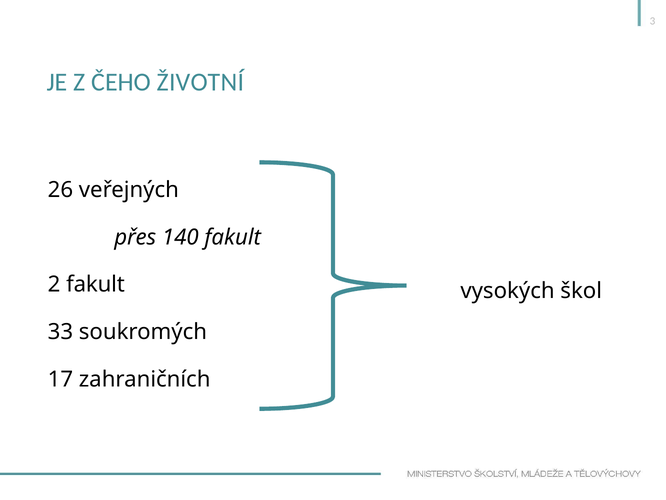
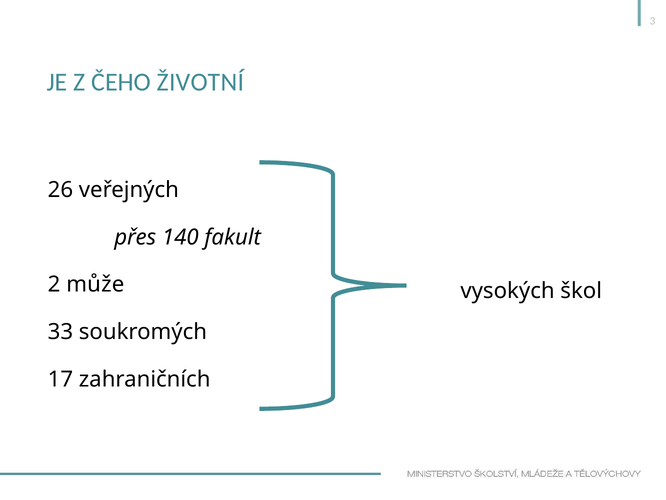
2 fakult: fakult -> může (95, 284)
